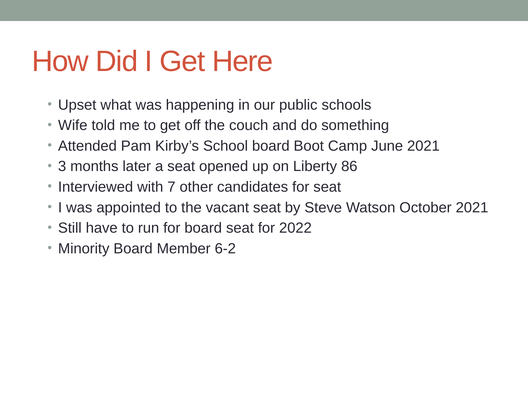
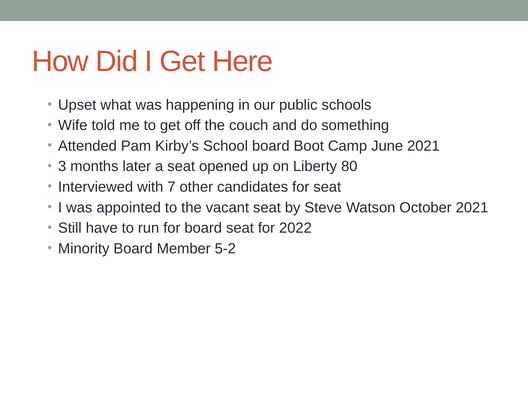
86: 86 -> 80 (349, 166)
6-2: 6-2 -> 5-2 (225, 249)
